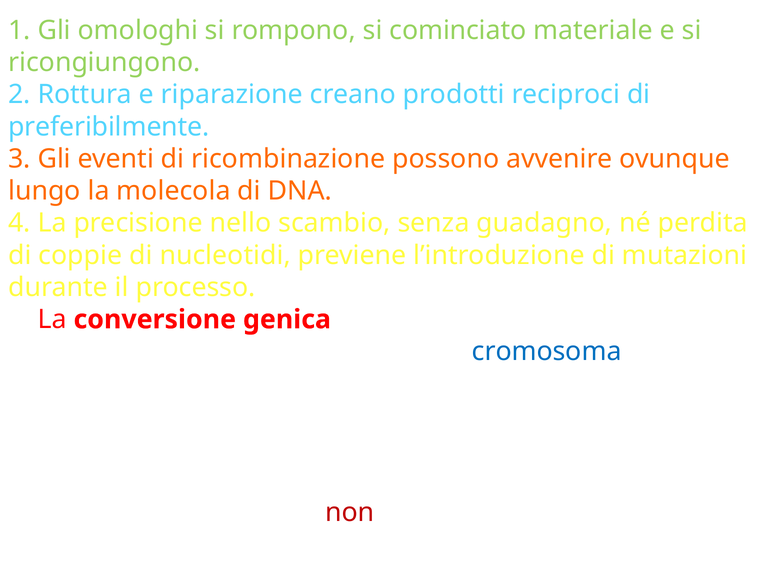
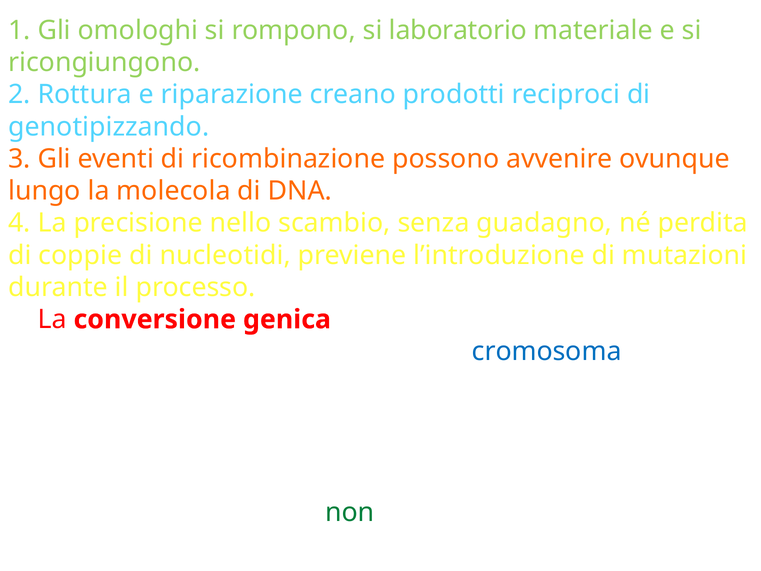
cominciato: cominciato -> laboratorio (458, 30)
preferibilmente: preferibilmente -> genotipizzando (109, 127)
non colour: red -> green (350, 512)
